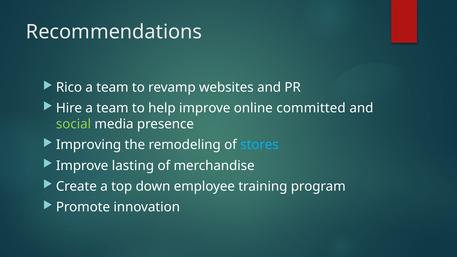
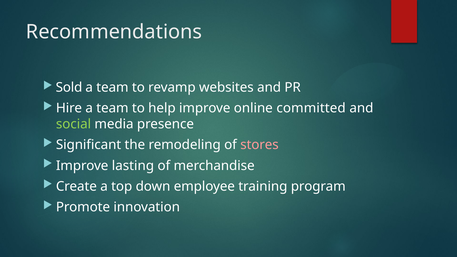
Rico: Rico -> Sold (69, 88)
Improving: Improving -> Significant (89, 145)
stores colour: light blue -> pink (259, 145)
